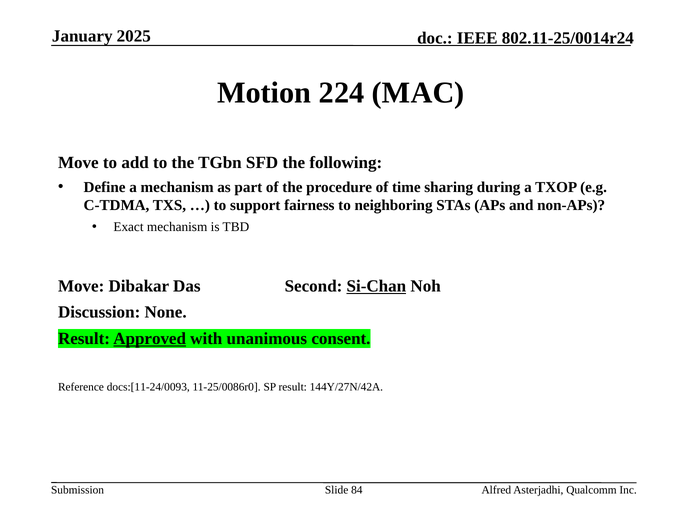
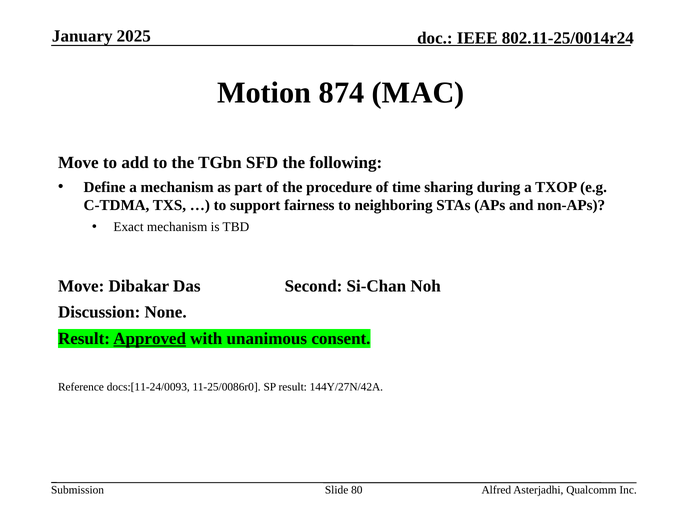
224: 224 -> 874 (342, 93)
Si-Chan underline: present -> none (376, 286)
84: 84 -> 80 (357, 491)
